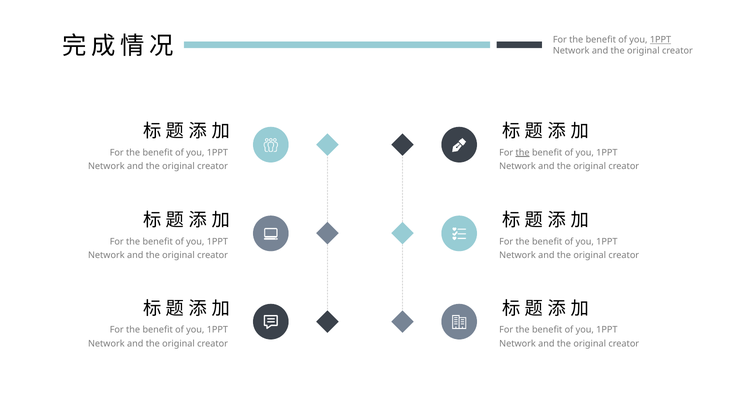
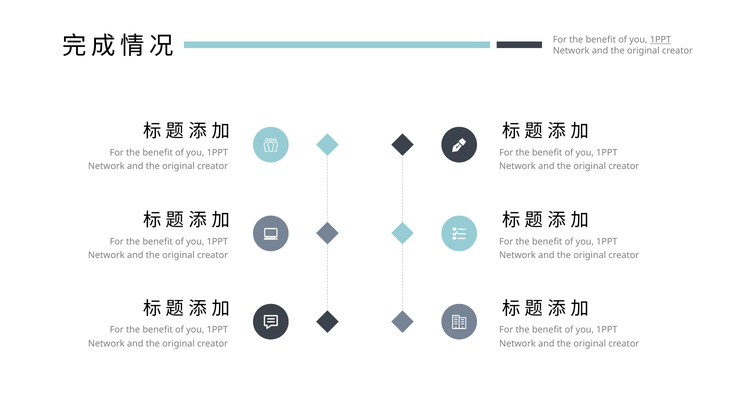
the underline: present -> none (523, 152)
